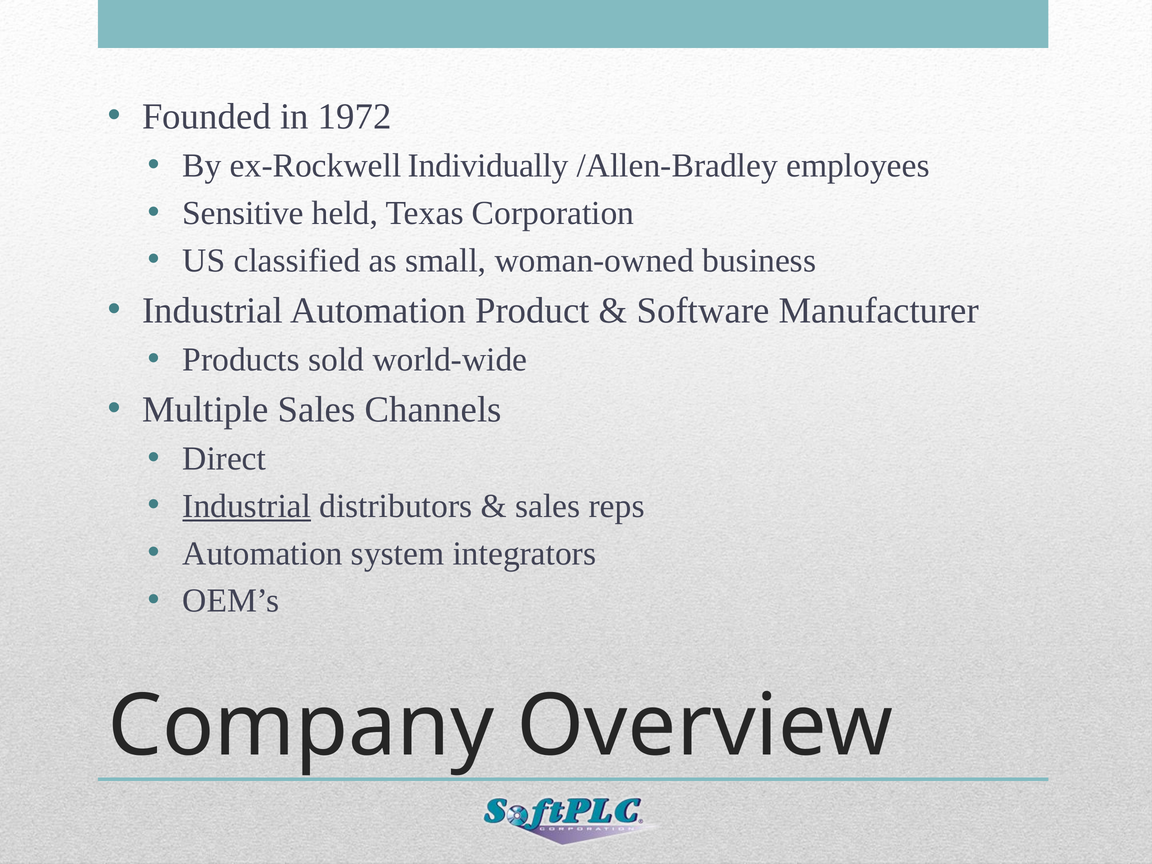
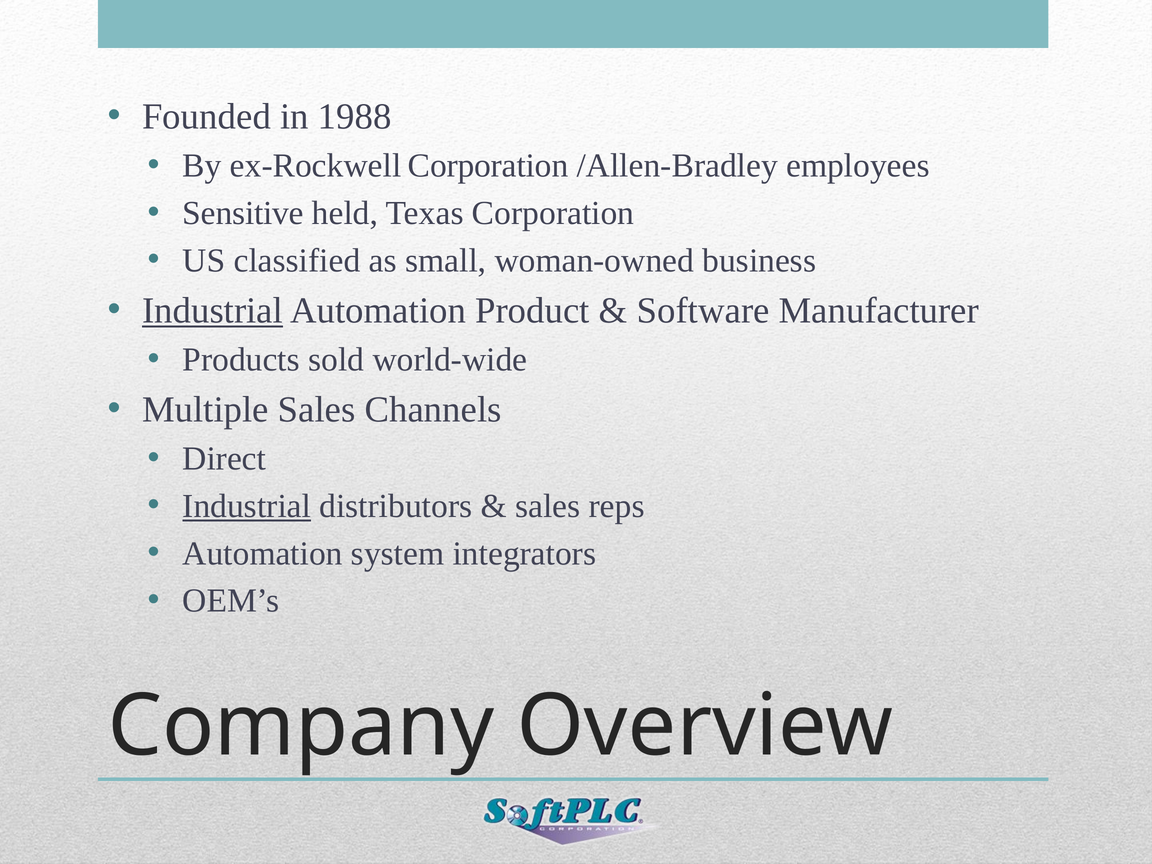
1972: 1972 -> 1988 (355, 117)
ex-Rockwell Individually: Individually -> Corporation (488, 166)
Industrial underline: none -> present (213, 311)
